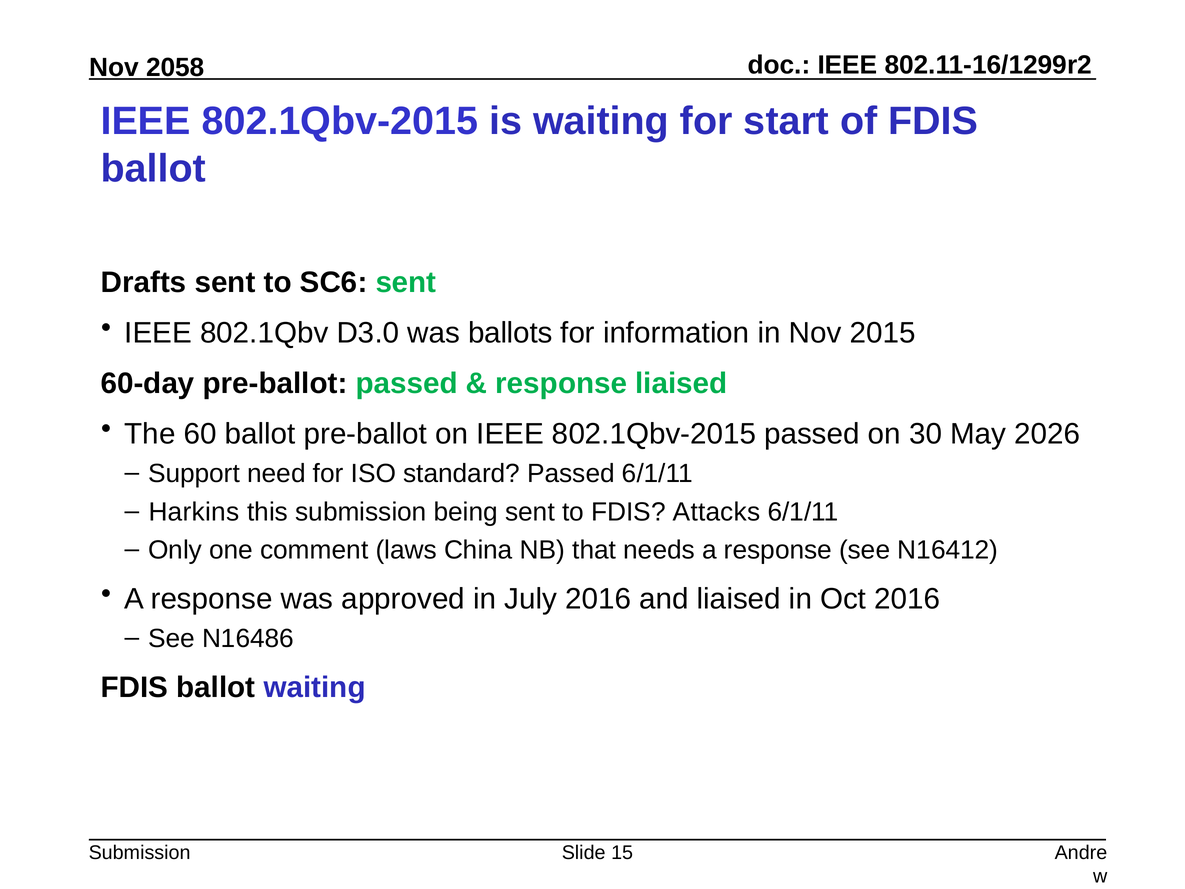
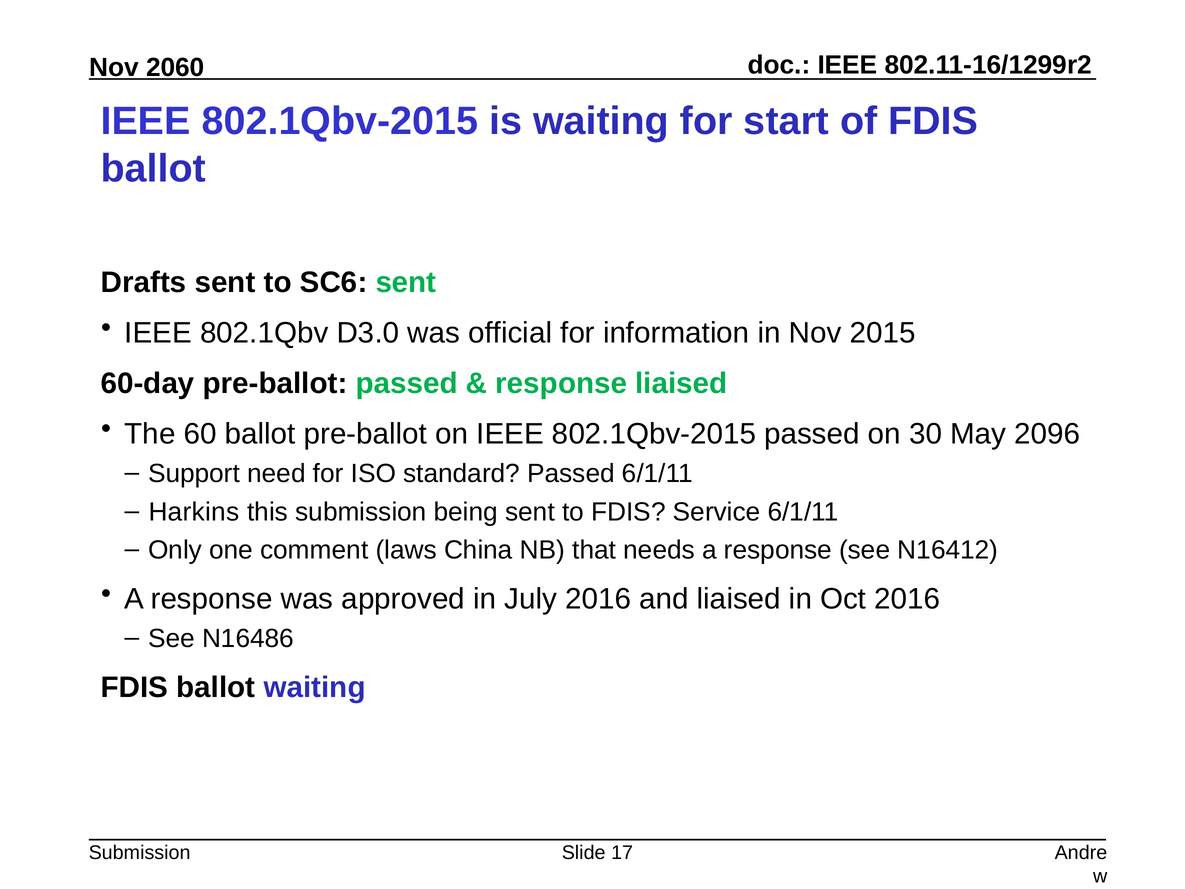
2058: 2058 -> 2060 (175, 67)
ballots: ballots -> official (510, 333)
2026: 2026 -> 2096 (1047, 434)
Attacks: Attacks -> Service (717, 512)
15: 15 -> 17 (622, 852)
